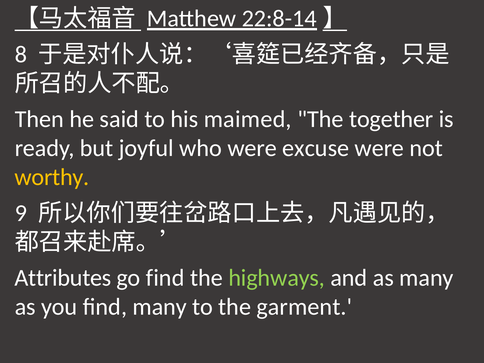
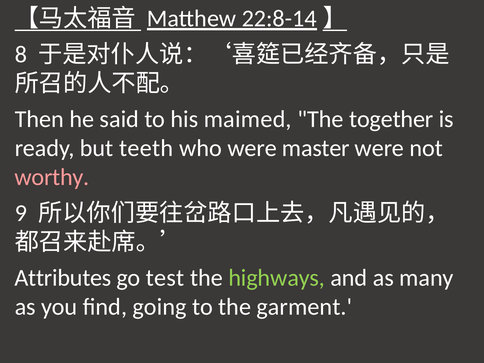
joyful: joyful -> teeth (146, 148)
excuse: excuse -> master (316, 148)
worthy colour: yellow -> pink (52, 177)
go find: find -> test (165, 278)
find many: many -> going (160, 307)
